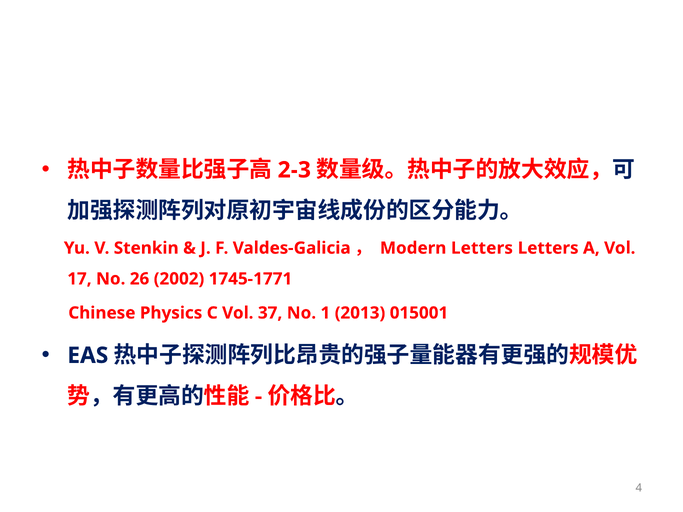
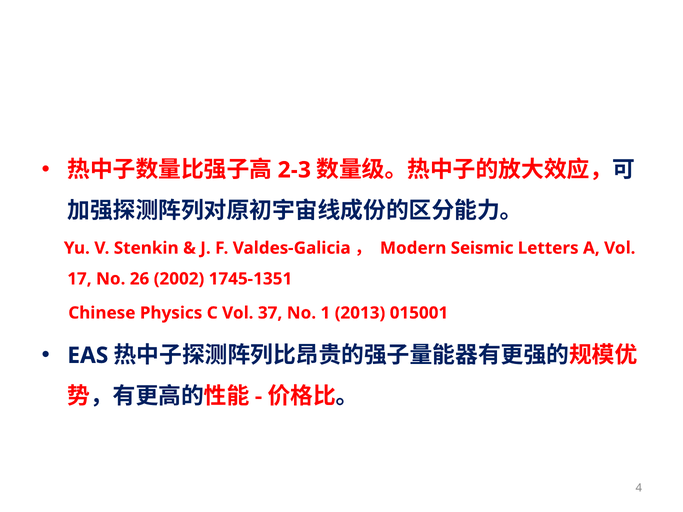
Modern Letters: Letters -> Seismic (482, 248)
1745-1771: 1745-1771 -> 1745-1351 (250, 279)
